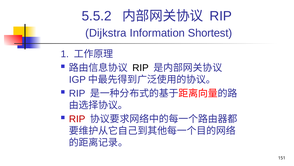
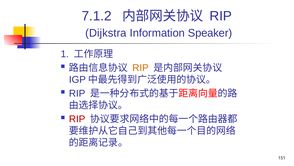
5.5.2: 5.5.2 -> 7.1.2 (97, 16)
Shortest: Shortest -> Speaker (210, 33)
RIP colour: black -> orange (140, 68)
